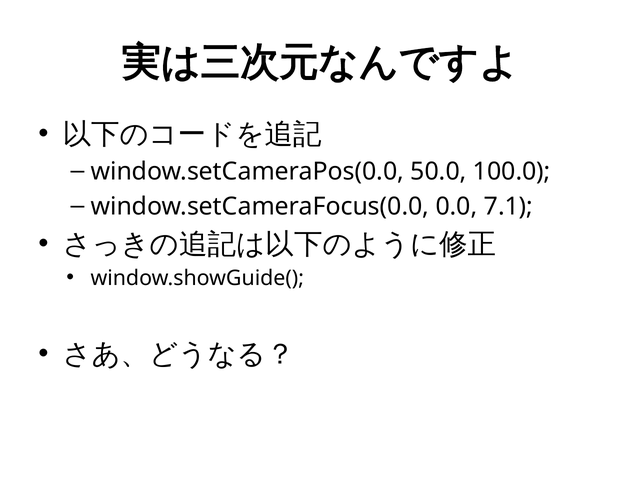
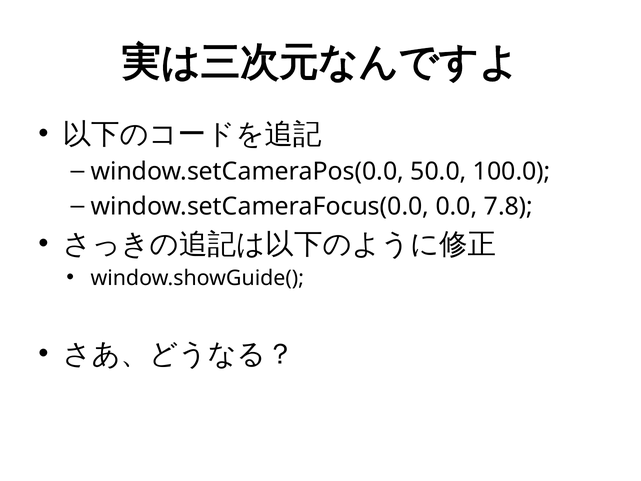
7.1: 7.1 -> 7.8 (508, 206)
